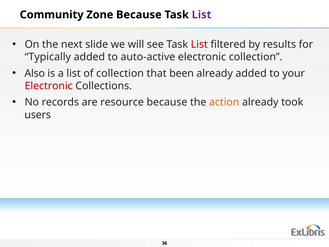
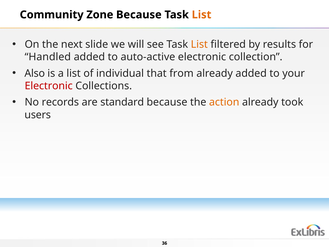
List colour: purple -> orange (202, 15)
List colour: red -> orange (199, 44)
Typically: Typically -> Handled (48, 57)
of collection: collection -> individual (120, 73)
been: been -> from (182, 73)
resource: resource -> standard (122, 102)
